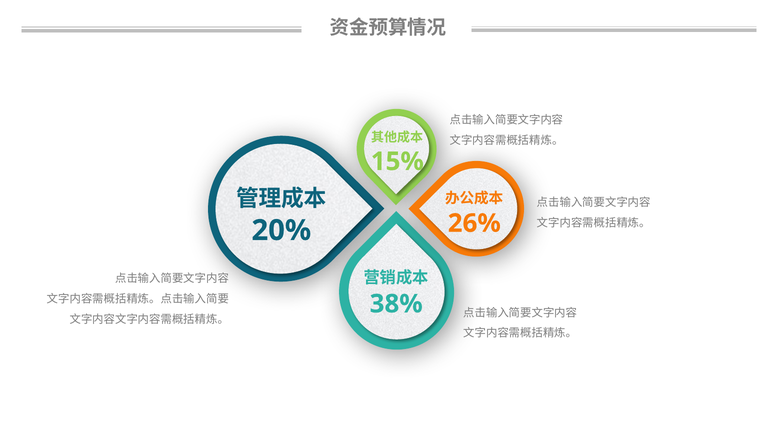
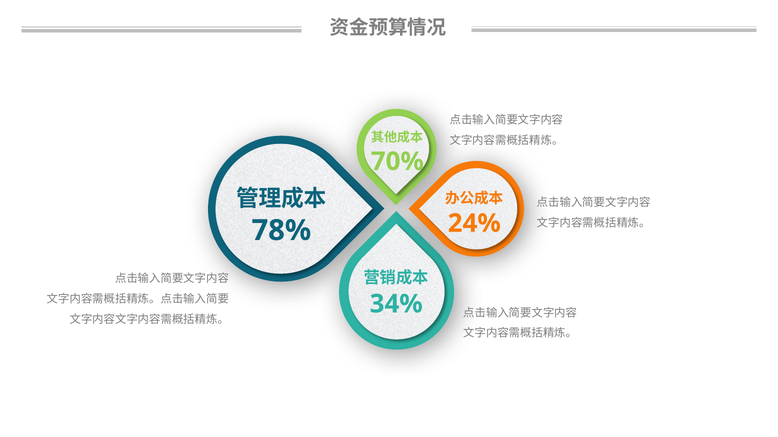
15%: 15% -> 70% (397, 162)
26%: 26% -> 24% (474, 224)
20%: 20% -> 78% (281, 231)
38%: 38% -> 34% (396, 304)
